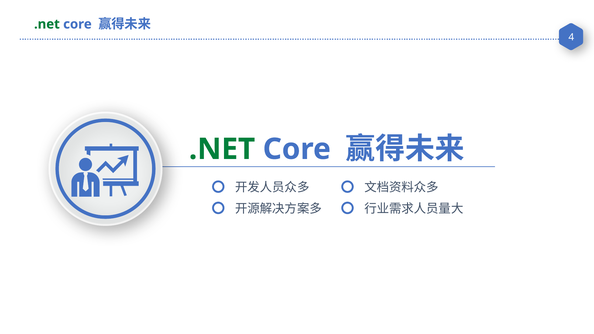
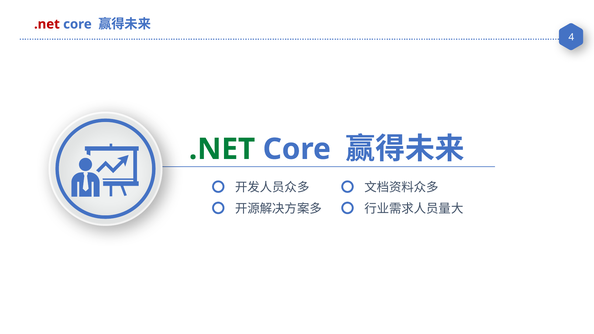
.net colour: green -> red (47, 24)
